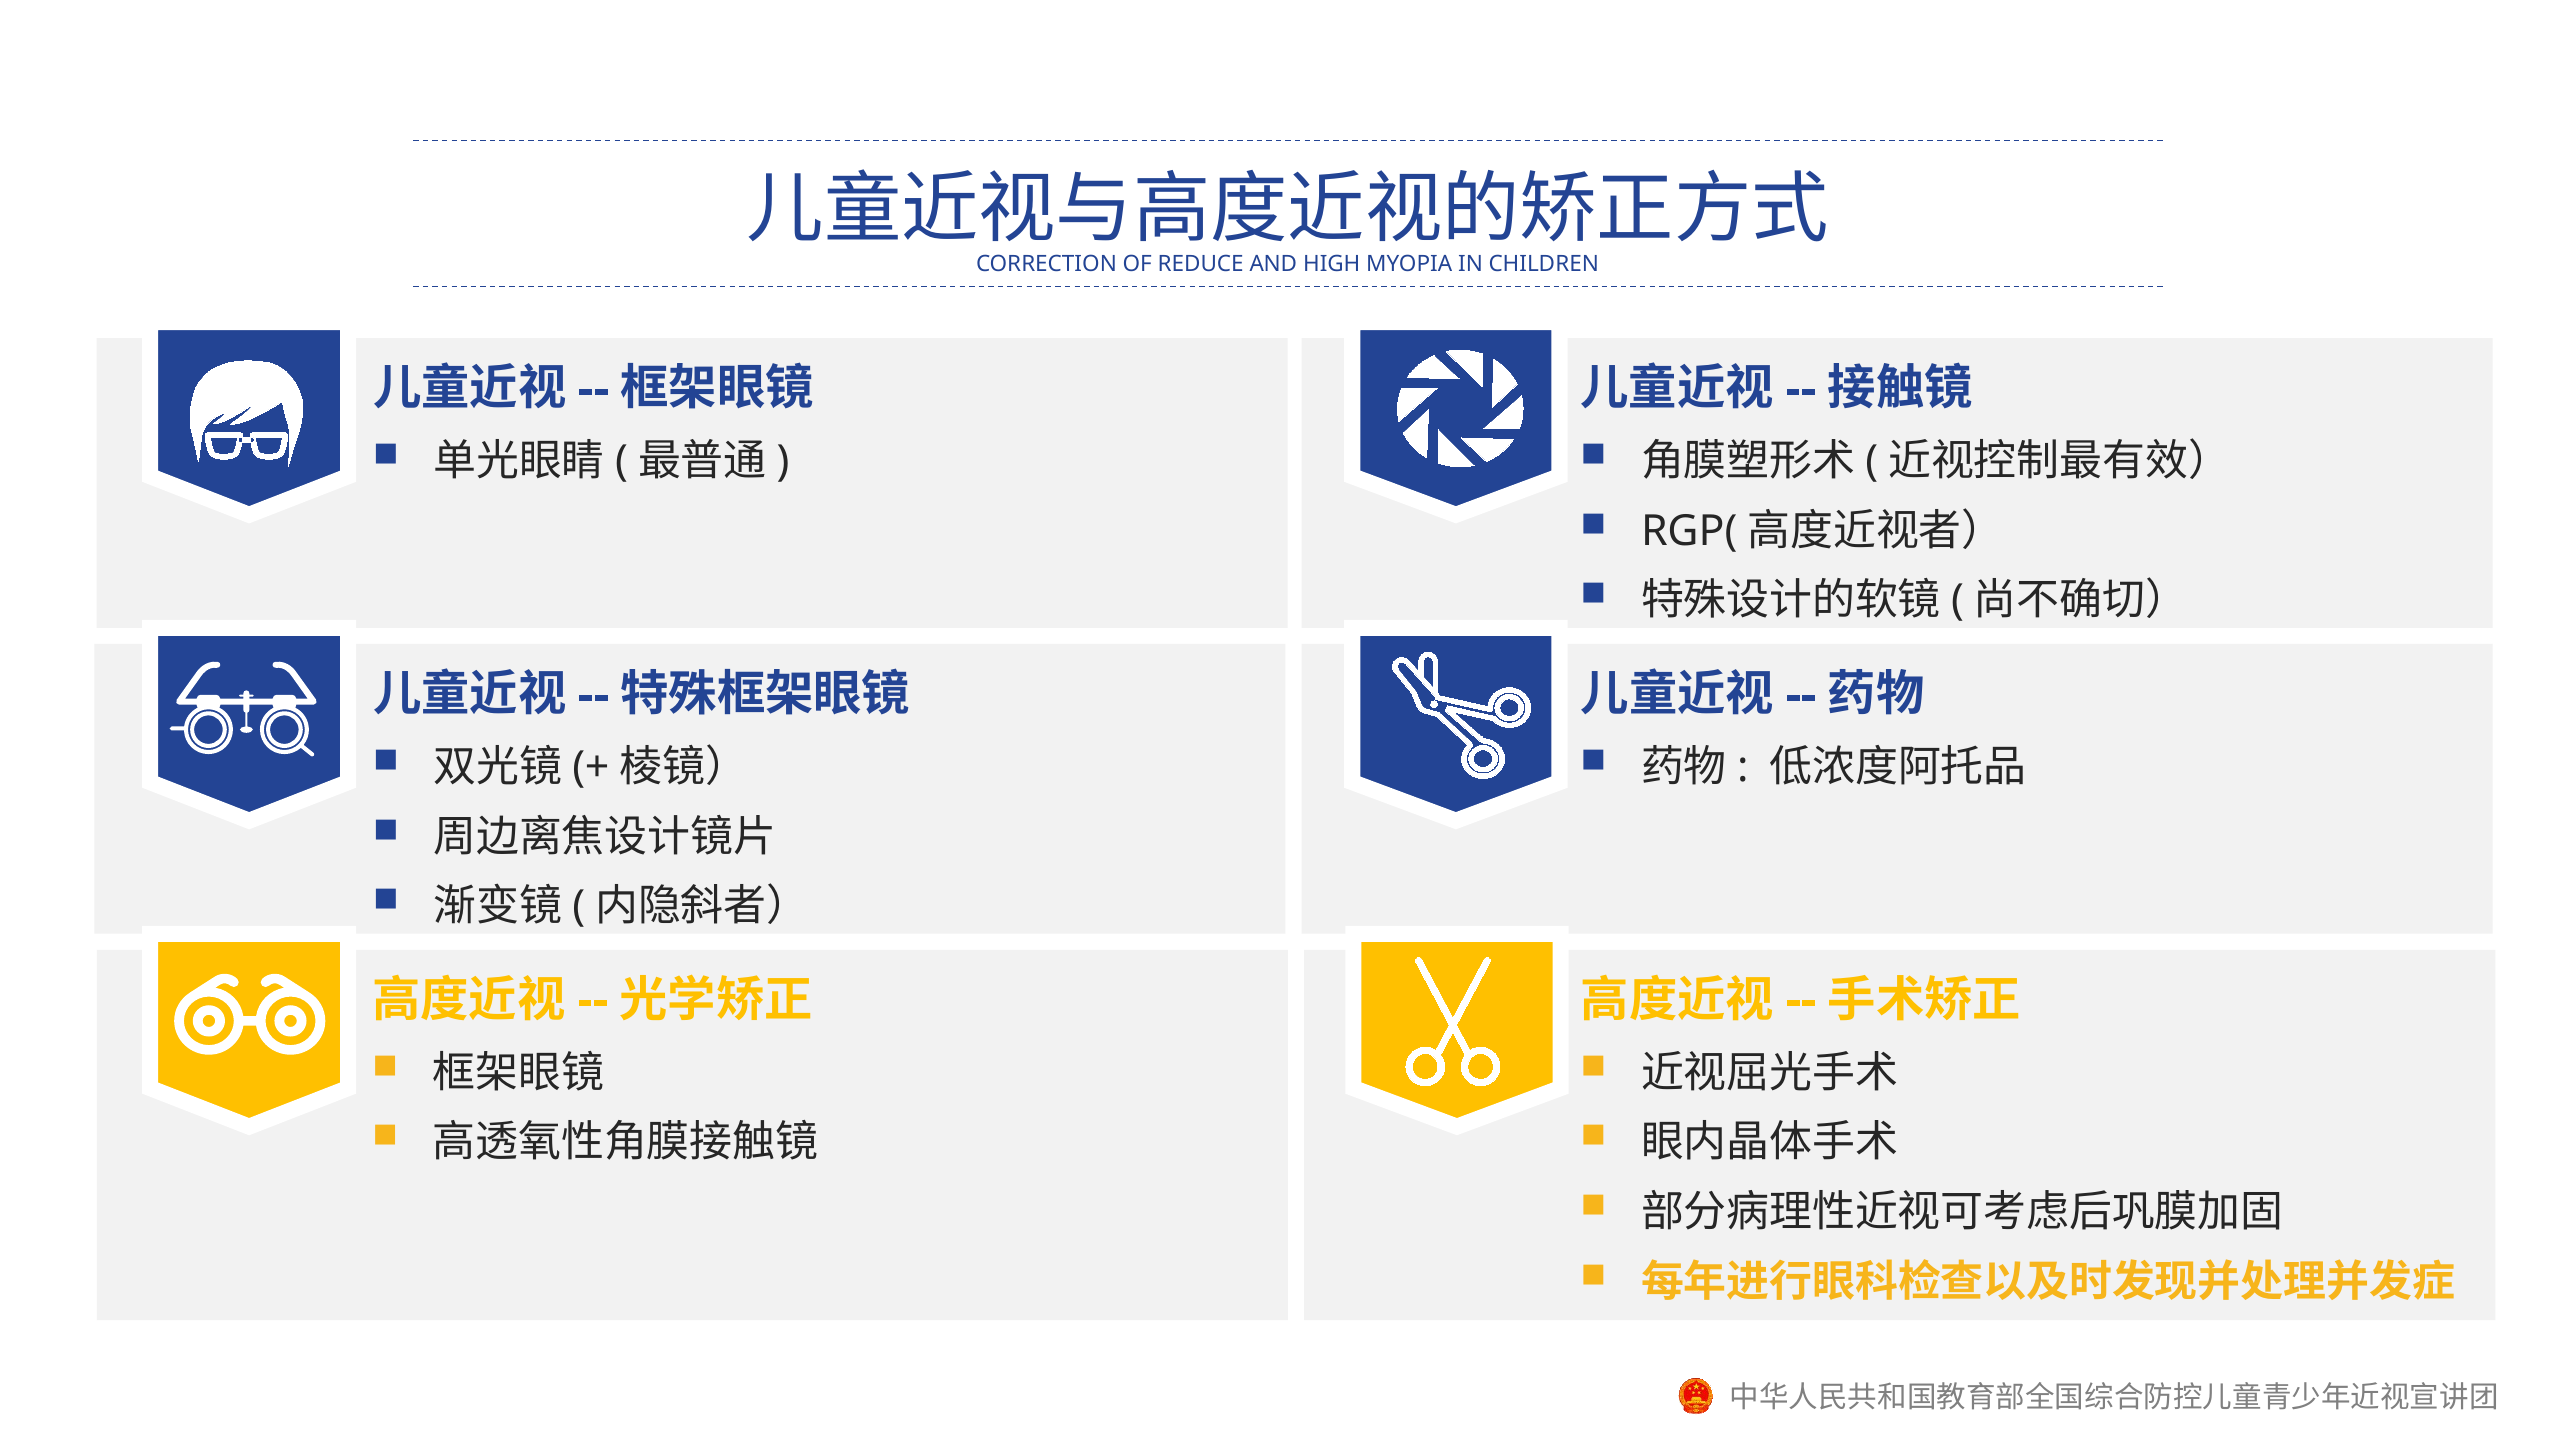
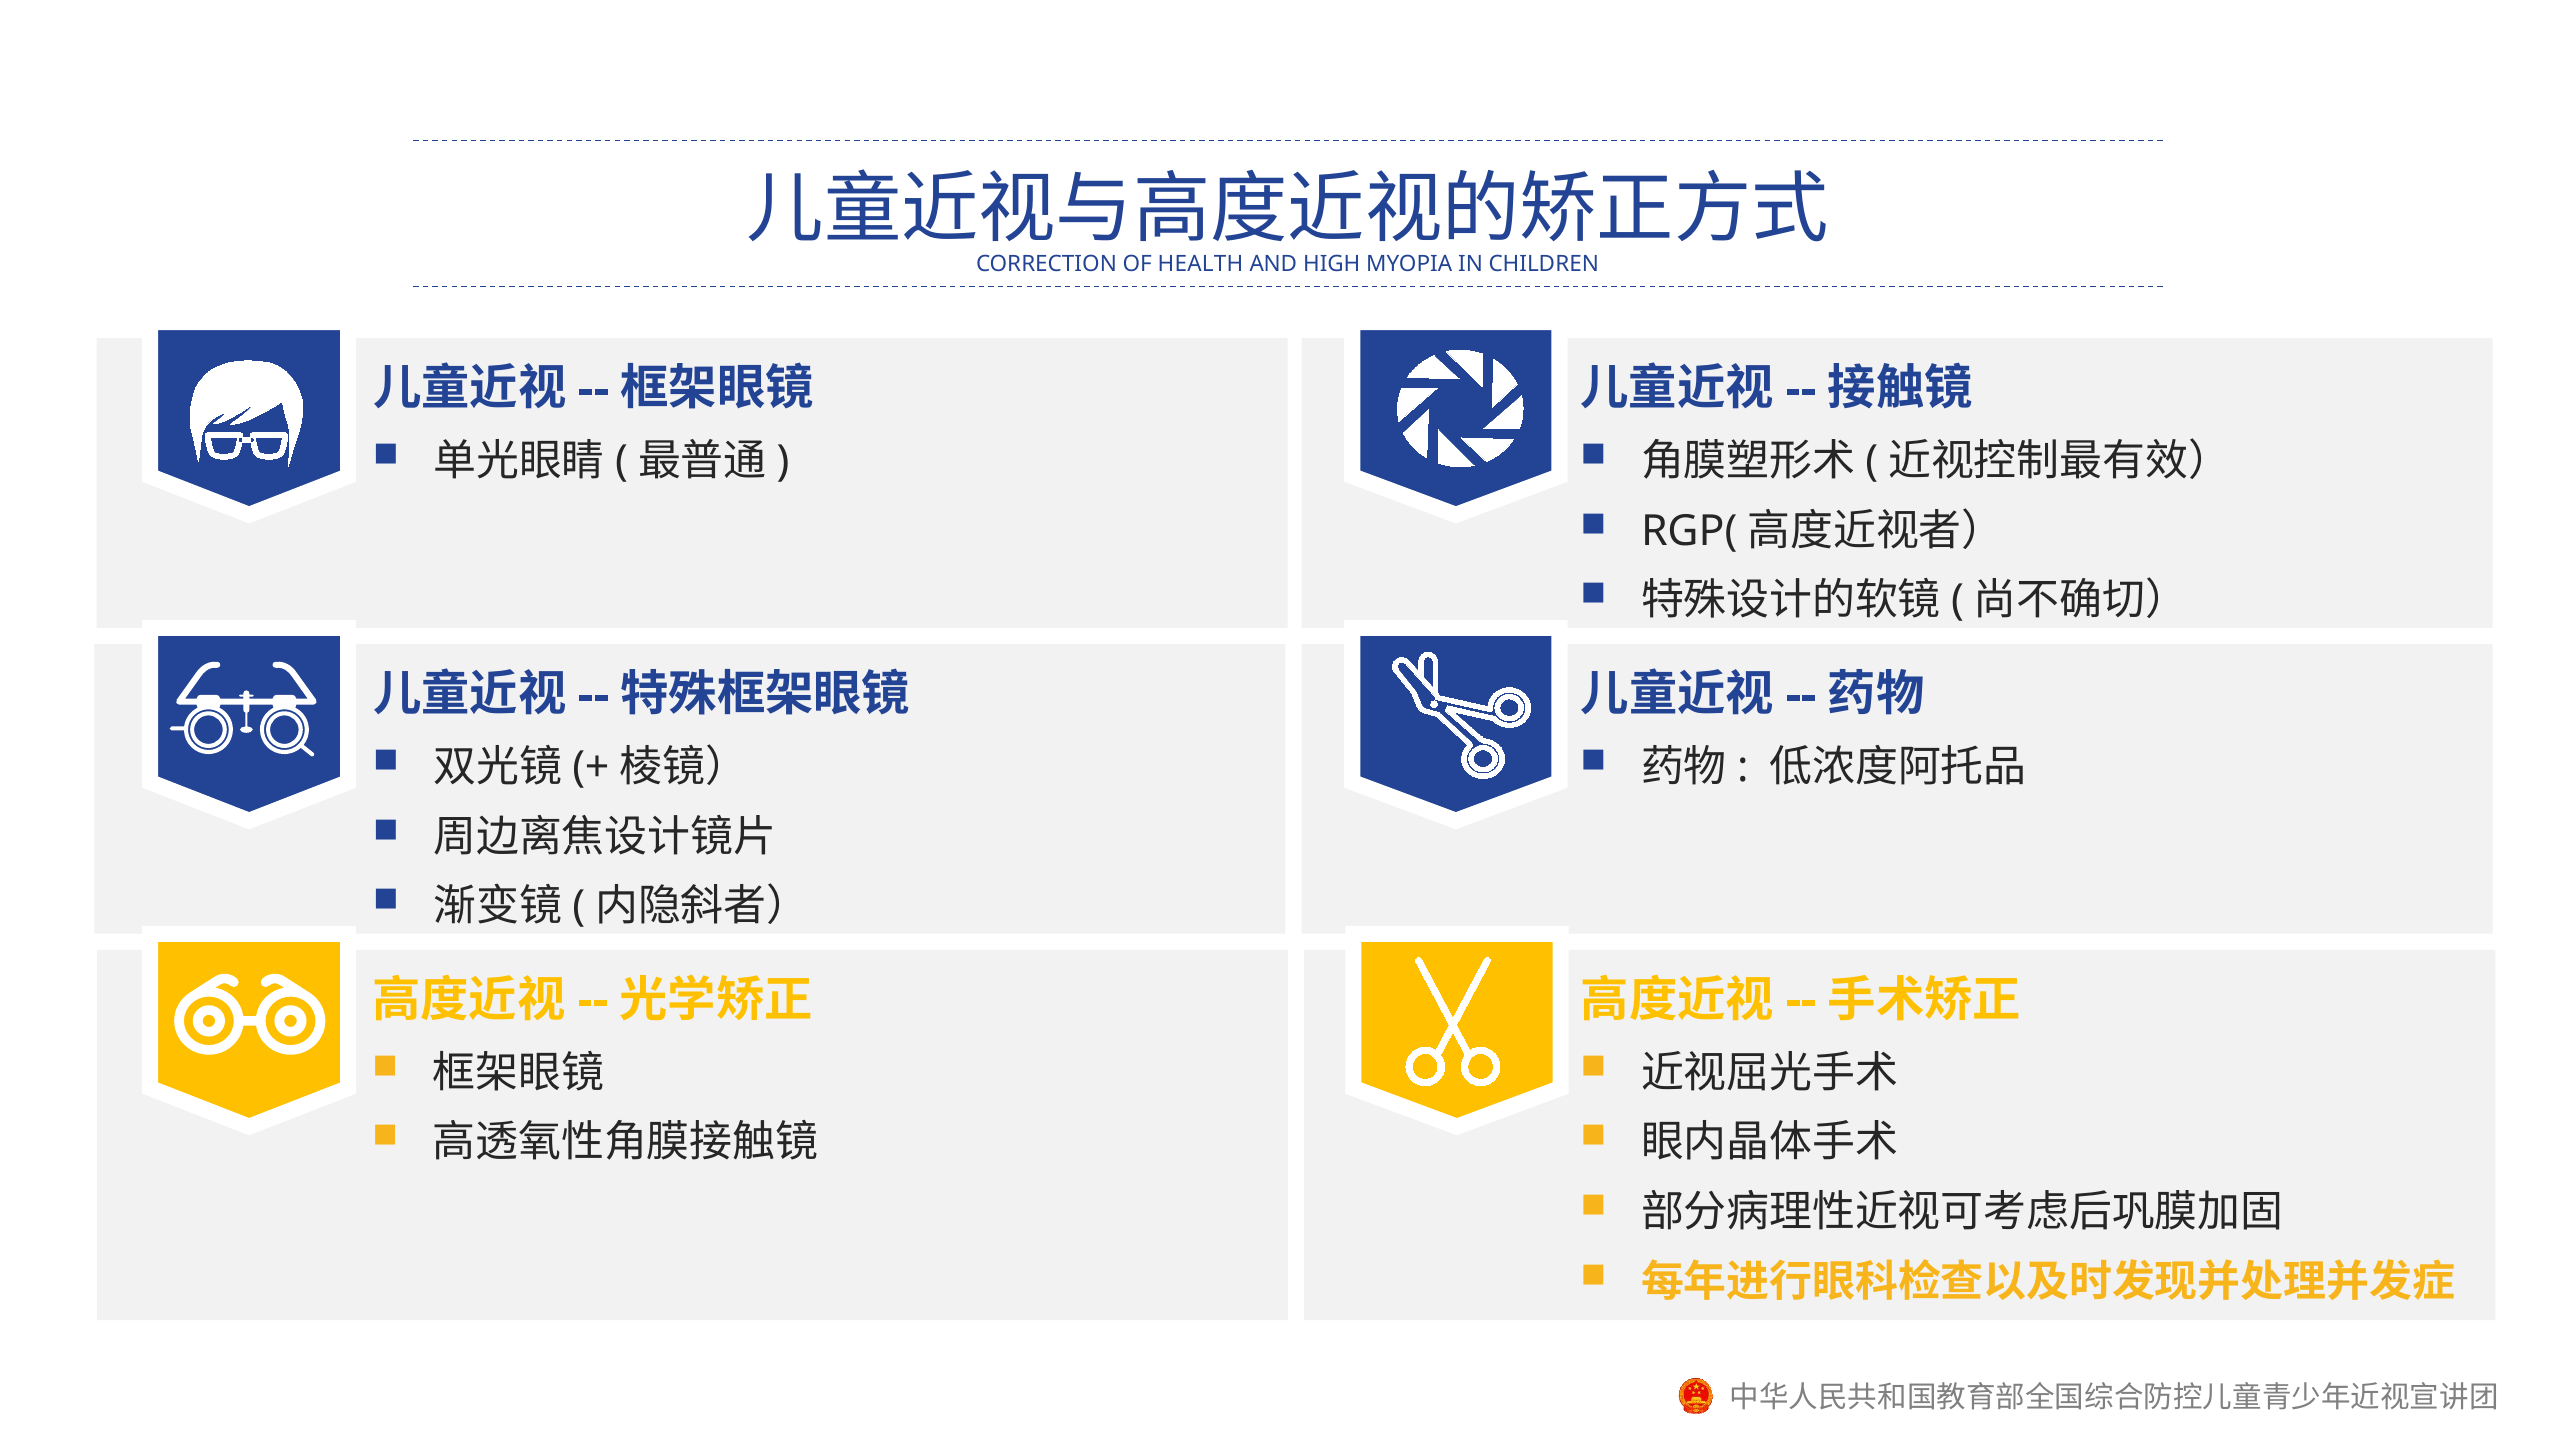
REDUCE: REDUCE -> HEALTH (1201, 264)
